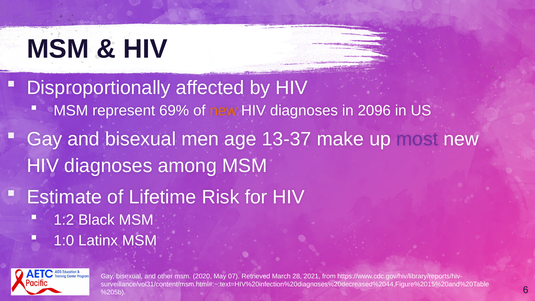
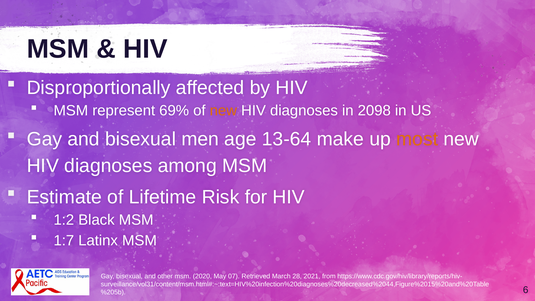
2096: 2096 -> 2098 (374, 110)
13-37: 13-37 -> 13-64 (287, 139)
most colour: purple -> orange (417, 139)
1:0: 1:0 -> 1:7 (64, 240)
